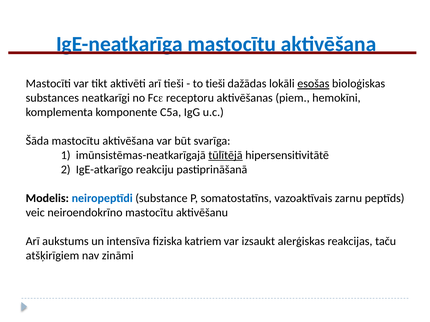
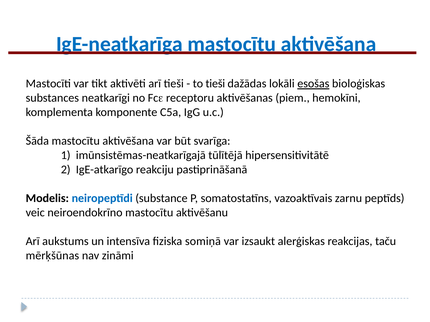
tūlītējā underline: present -> none (225, 156)
katriem: katriem -> somiņā (203, 242)
atšķirīgiem: atšķirīgiem -> mērķšūnas (52, 256)
